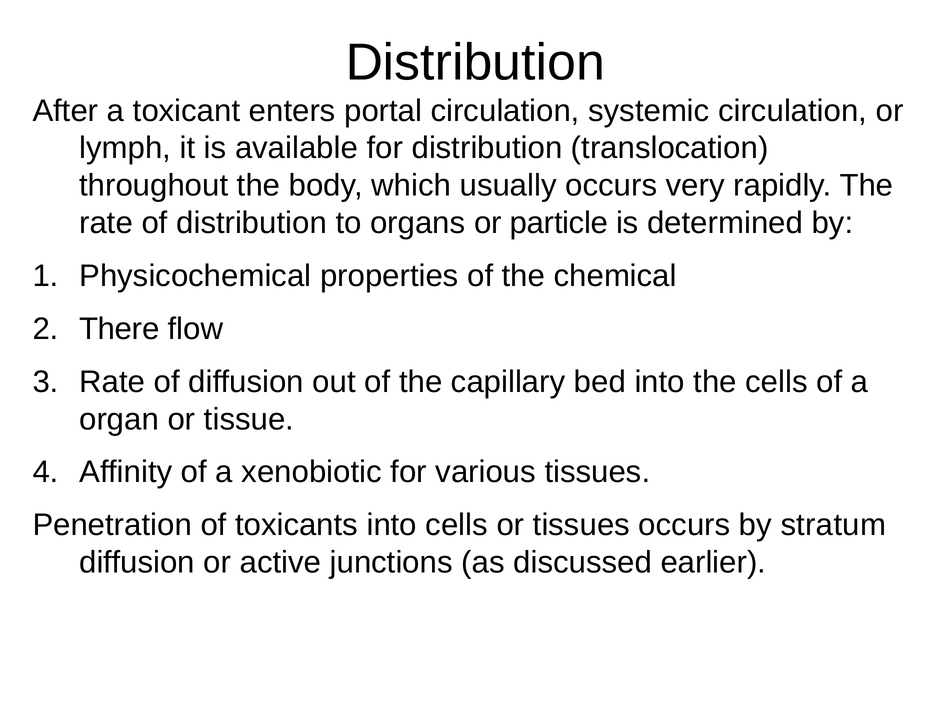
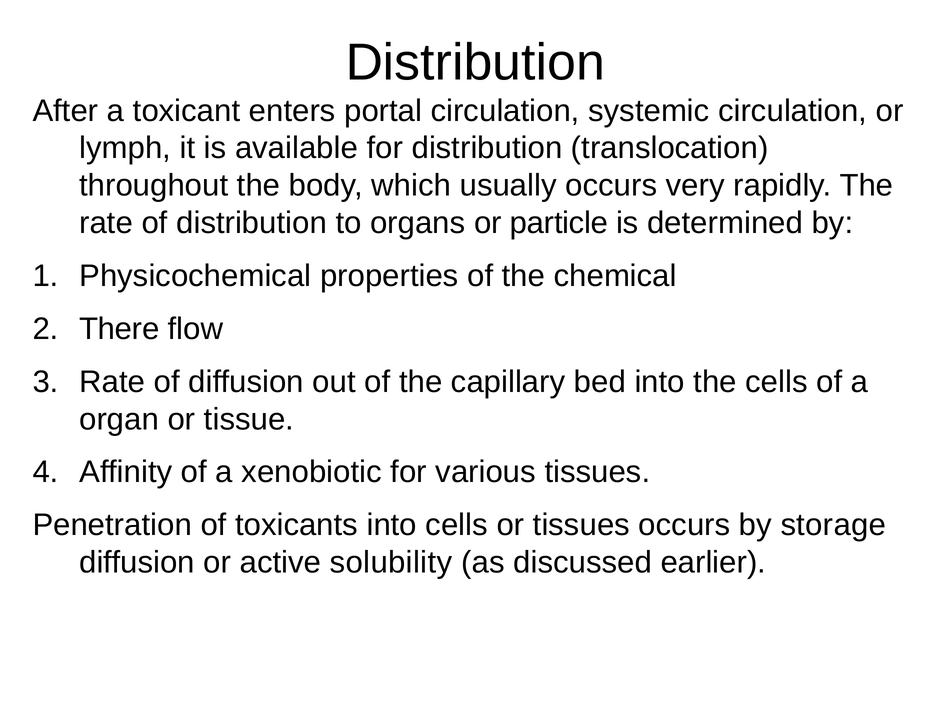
stratum: stratum -> storage (833, 525)
junctions: junctions -> solubility (391, 563)
